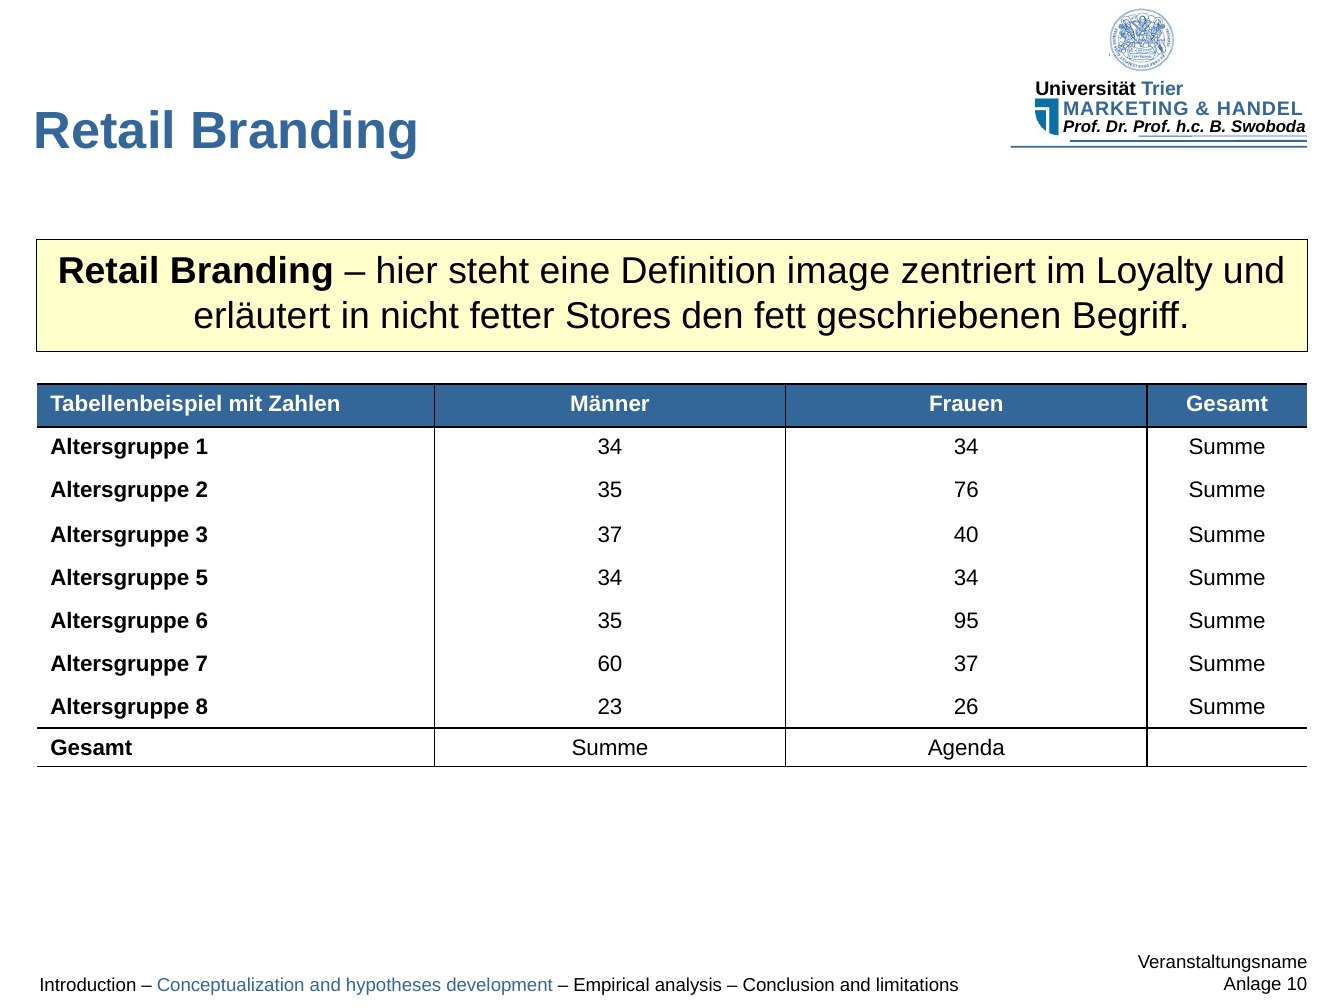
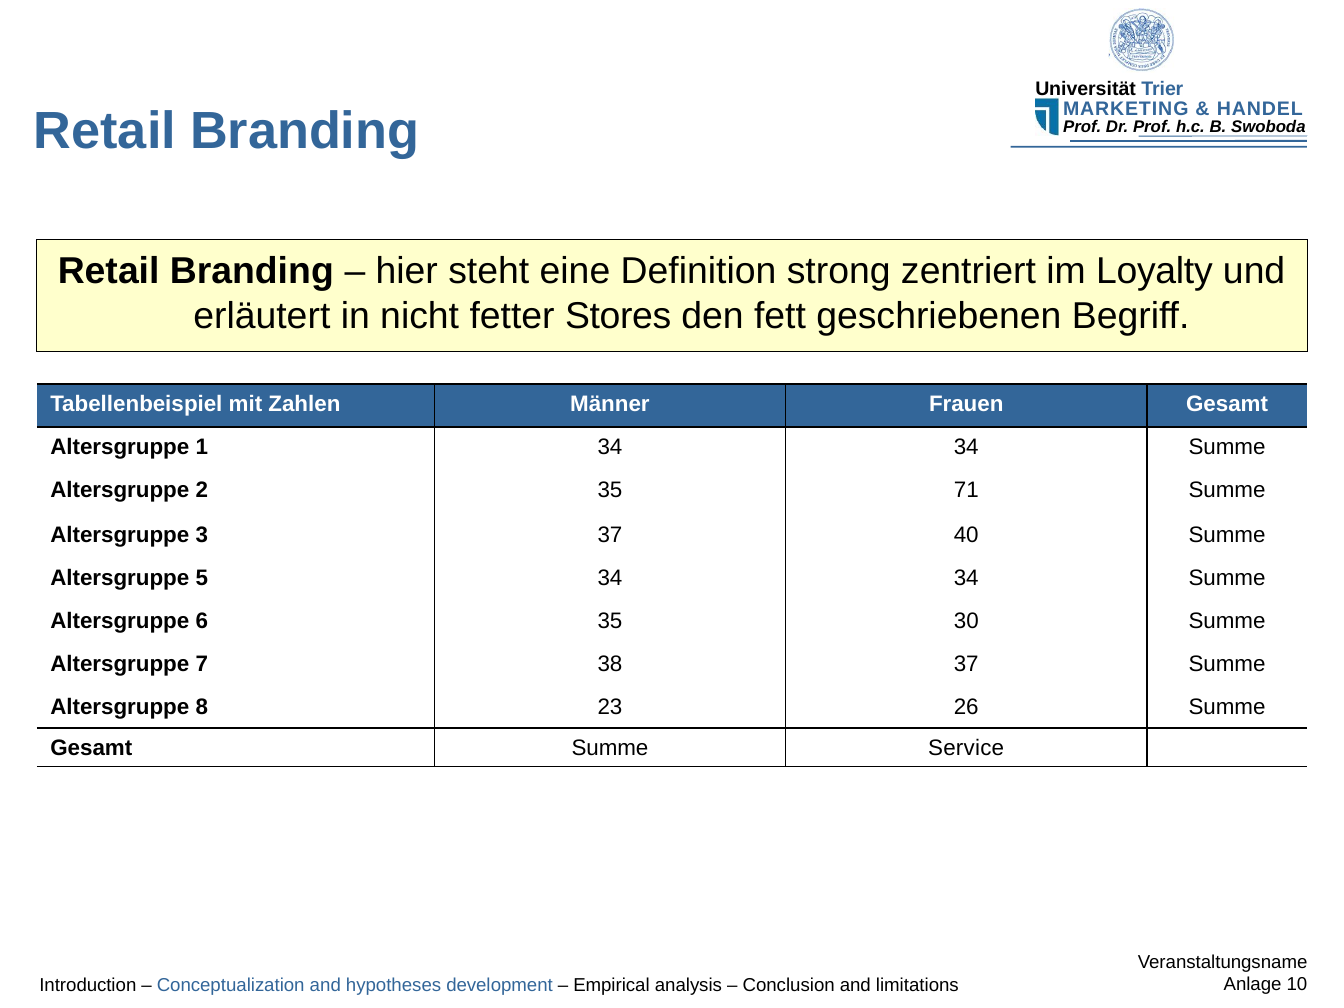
image: image -> strong (839, 271)
76: 76 -> 71 (966, 490)
95: 95 -> 30 (966, 621)
60: 60 -> 38 (610, 664)
Agenda: Agenda -> Service (966, 748)
